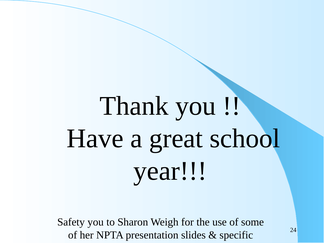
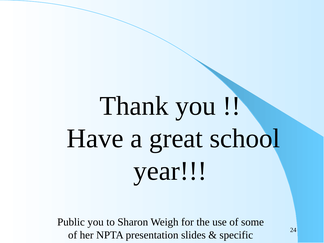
Safety: Safety -> Public (71, 222)
